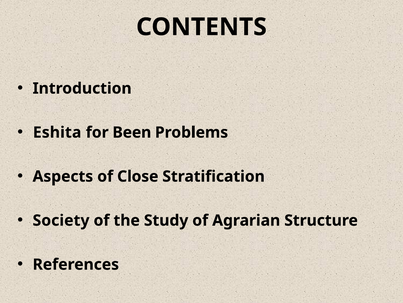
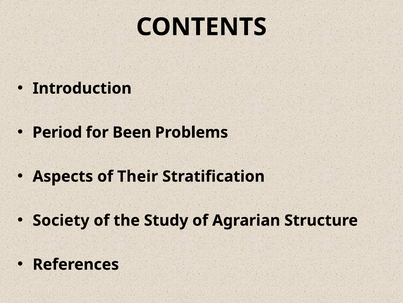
Eshita: Eshita -> Period (57, 132)
Close: Close -> Their (138, 176)
